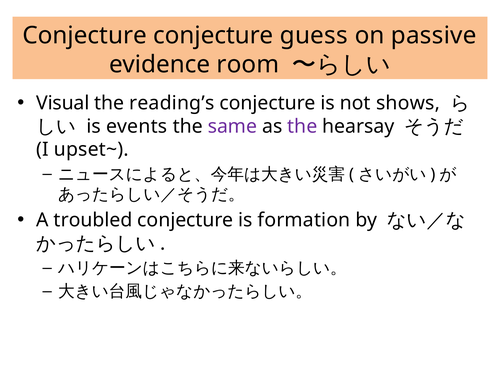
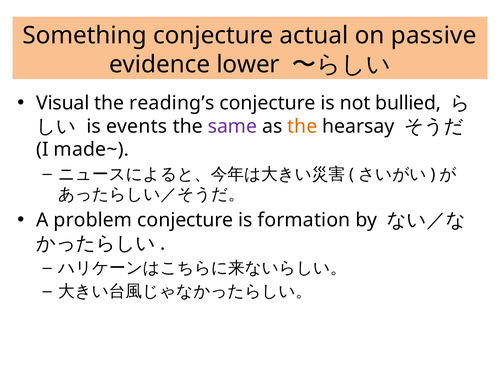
Conjecture: Conjecture -> Something (85, 35)
guess: guess -> actual (314, 35)
room: room -> lower (248, 65)
shows: shows -> bullied (408, 103)
the colour: purple -> orange (302, 126)
upset~: upset~ -> made~ (91, 150)
troubled: troubled -> problem (93, 220)
